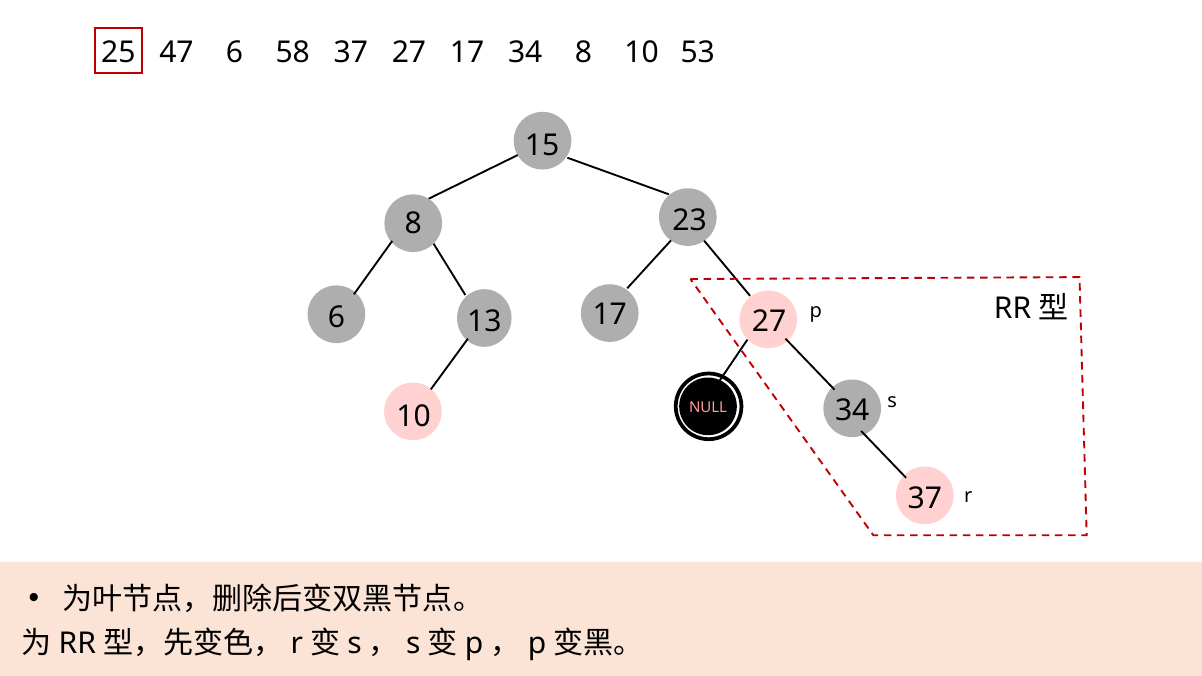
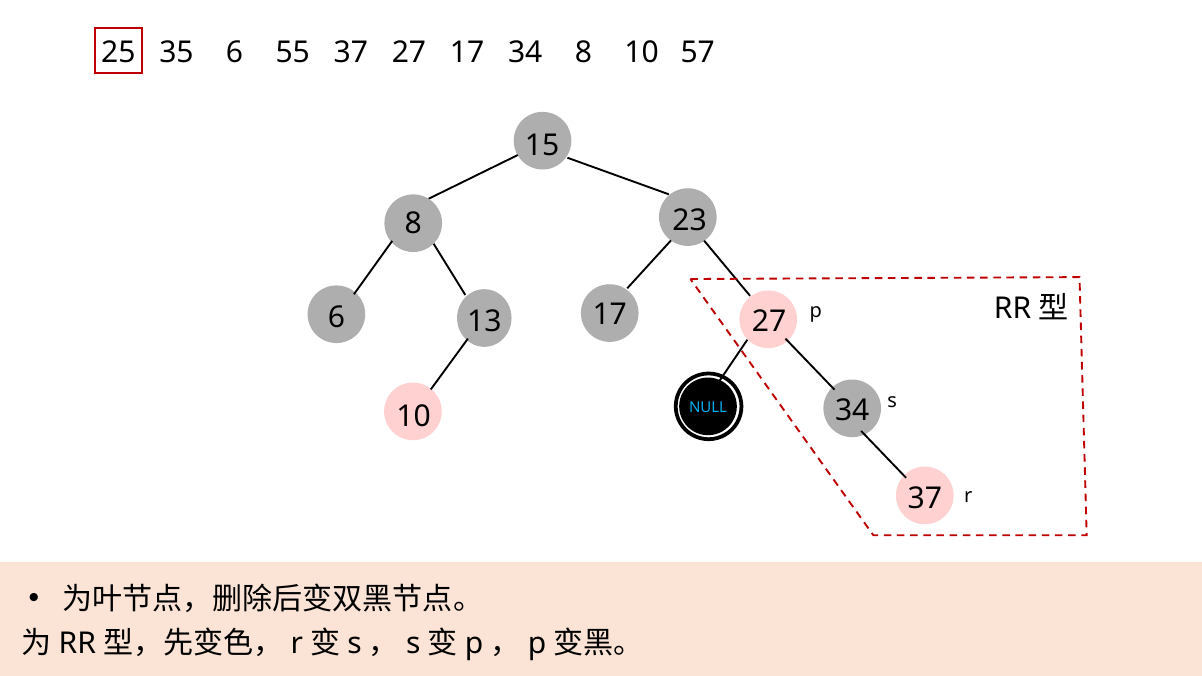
47: 47 -> 35 (176, 53)
58: 58 -> 55 (293, 53)
53: 53 -> 57 (698, 53)
NULL colour: pink -> light blue (708, 408)
